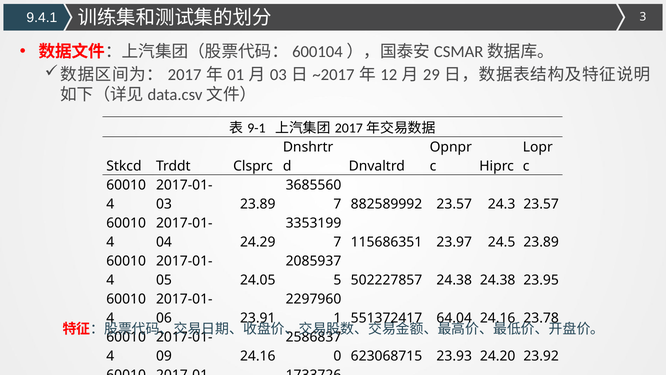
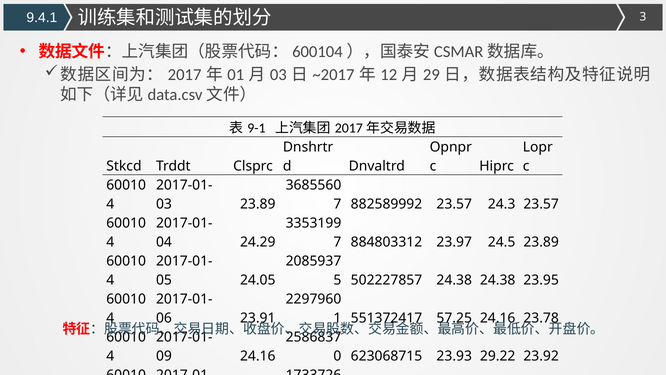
115686351: 115686351 -> 884803312 (386, 242)
64.04: 64.04 -> 57.25 (454, 318)
24.20: 24.20 -> 29.22 (498, 356)
